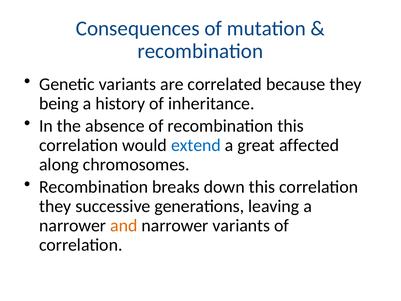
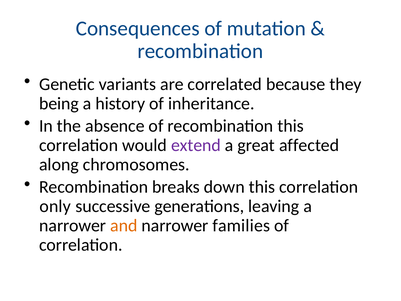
extend colour: blue -> purple (196, 145)
they: they -> only (55, 206)
narrower variants: variants -> families (241, 225)
